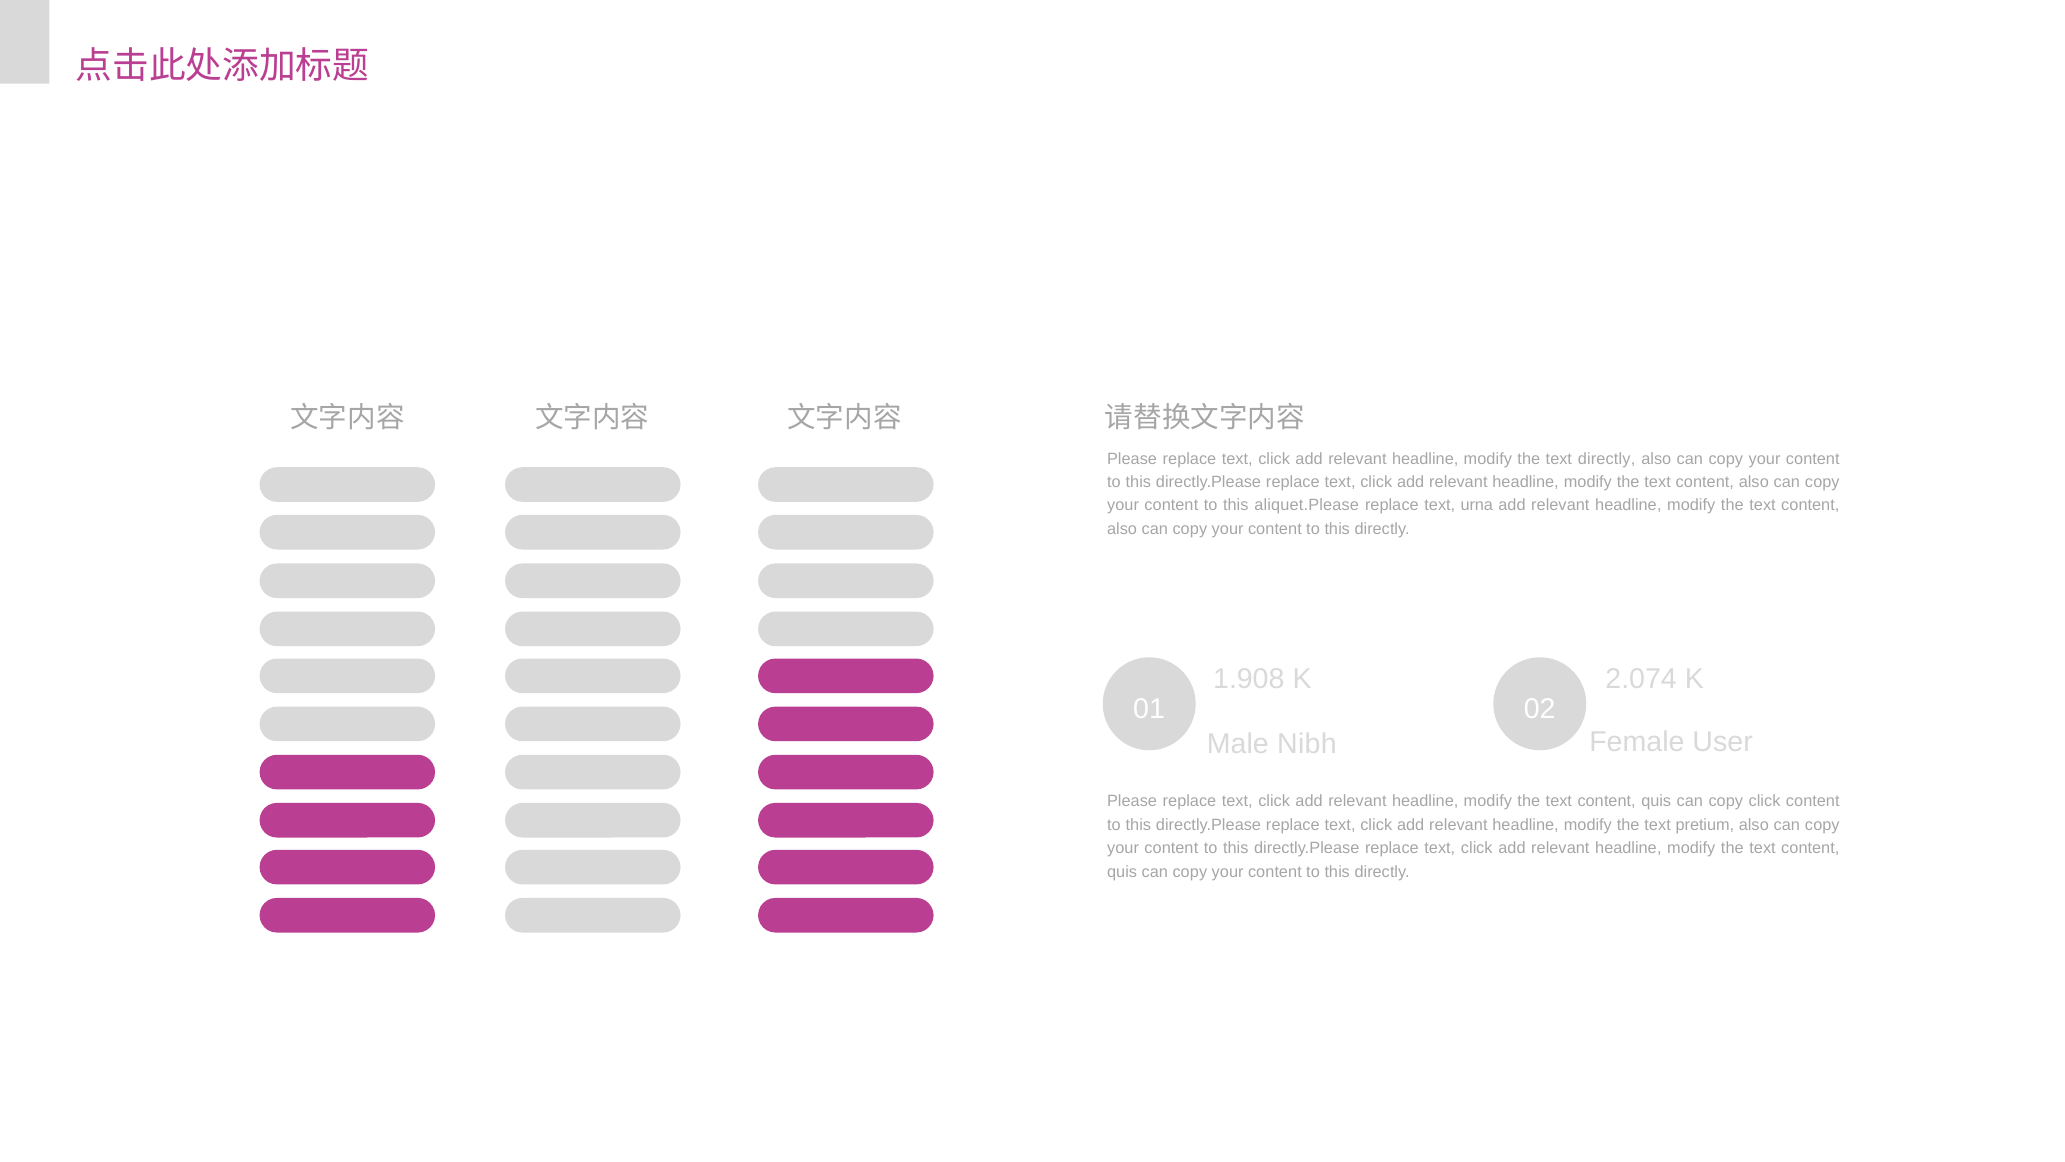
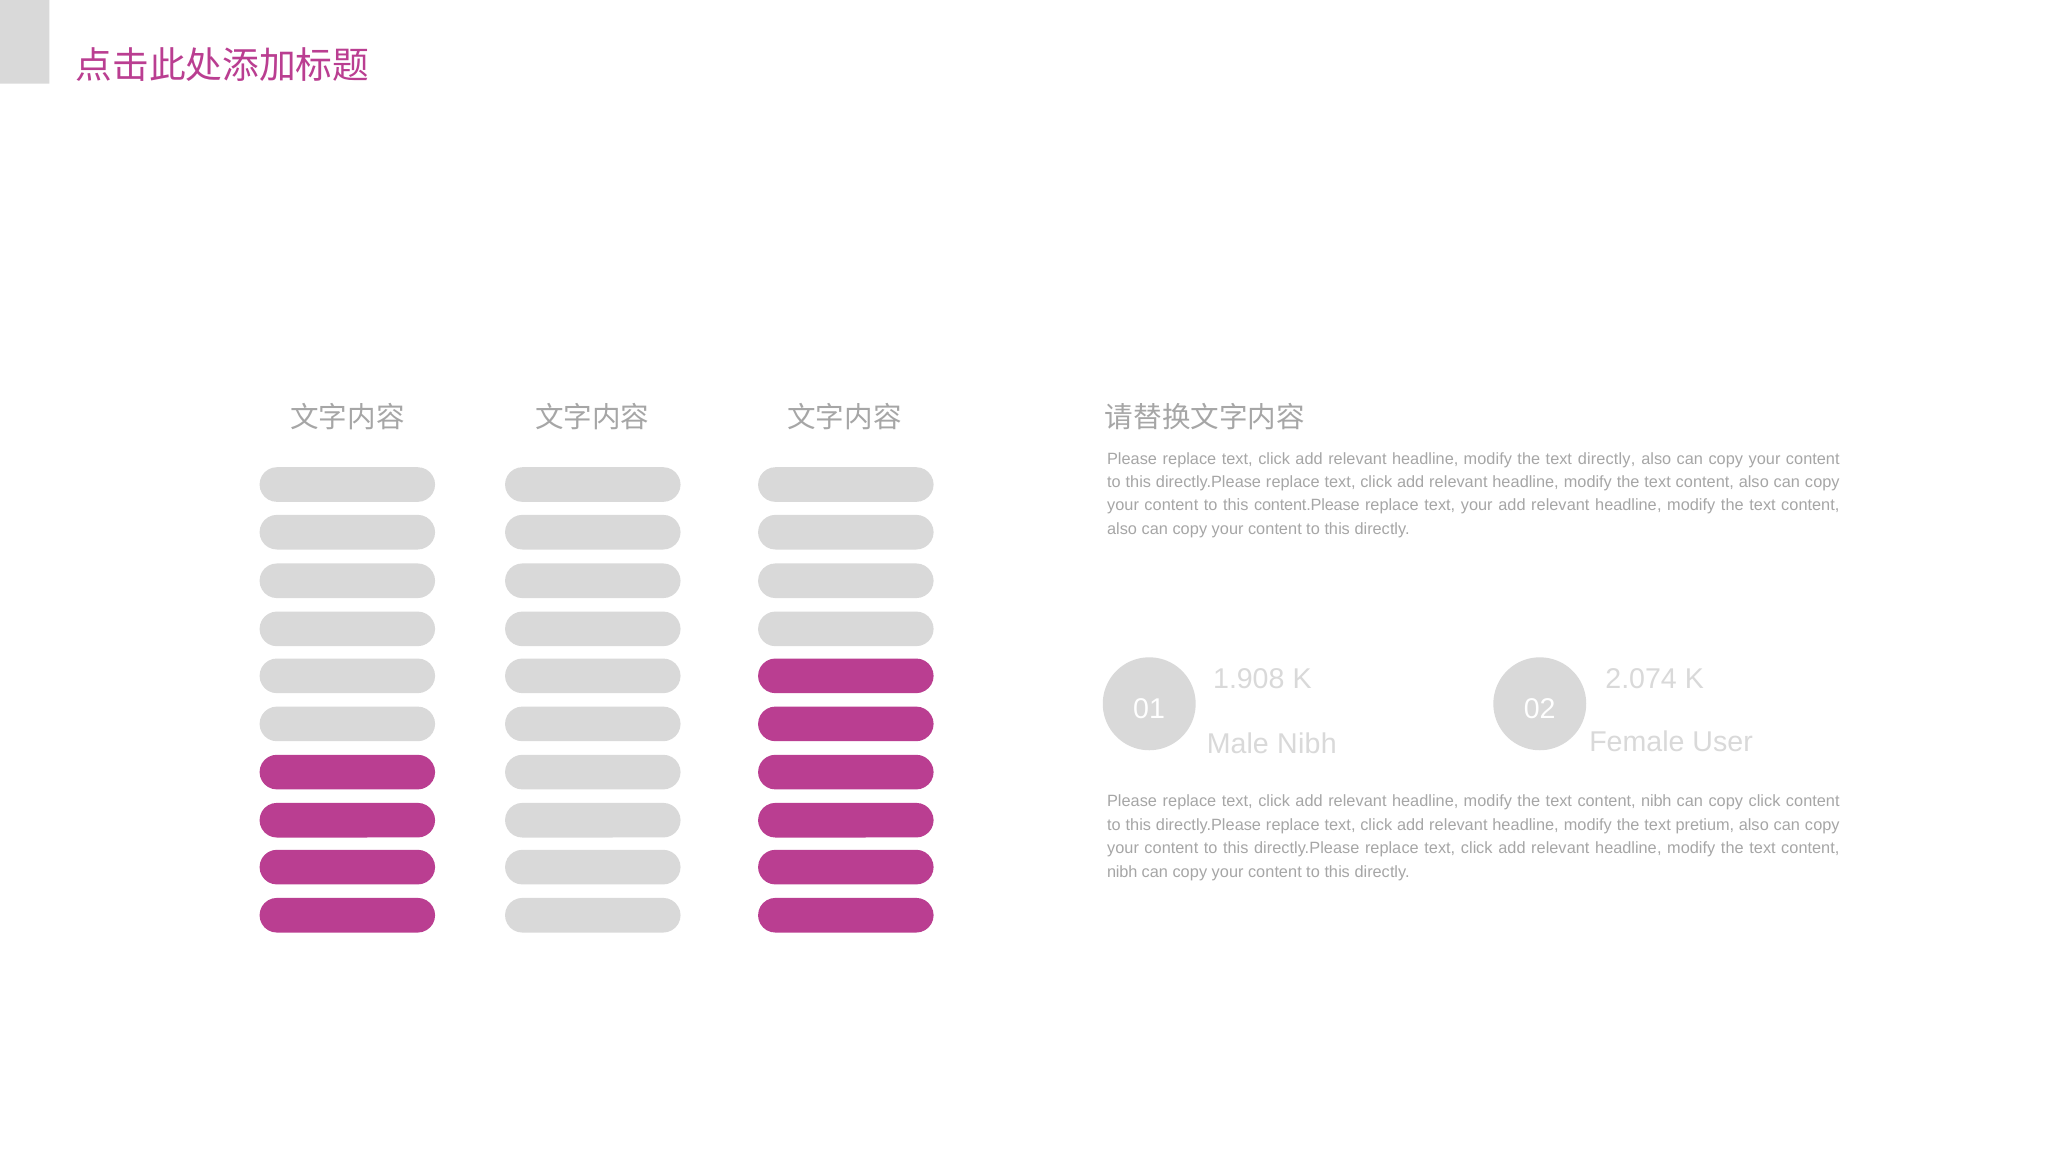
aliquet.Please: aliquet.Please -> content.Please (1307, 505)
text urna: urna -> your (1477, 505)
quis: quis -> nibh (1656, 801)
quis: quis -> nibh (1122, 871)
